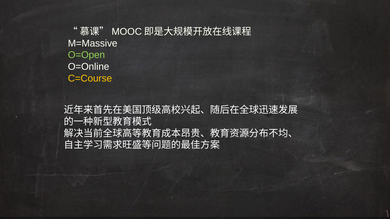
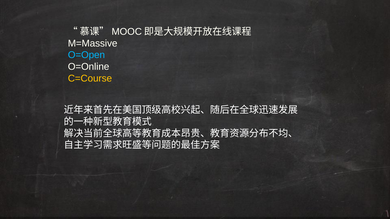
O=Open colour: light green -> light blue (86, 55)
